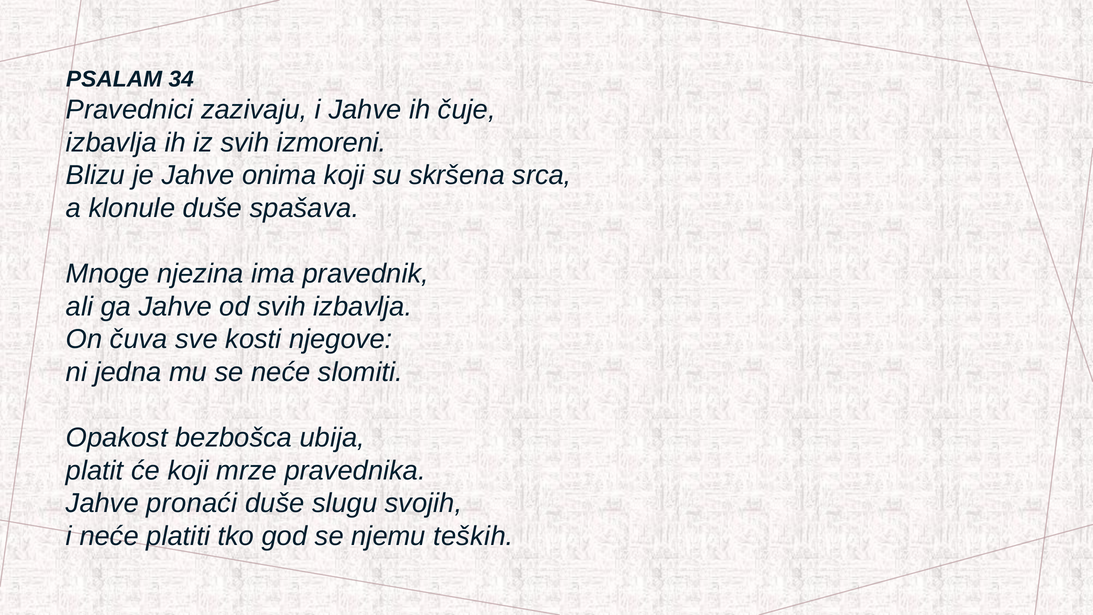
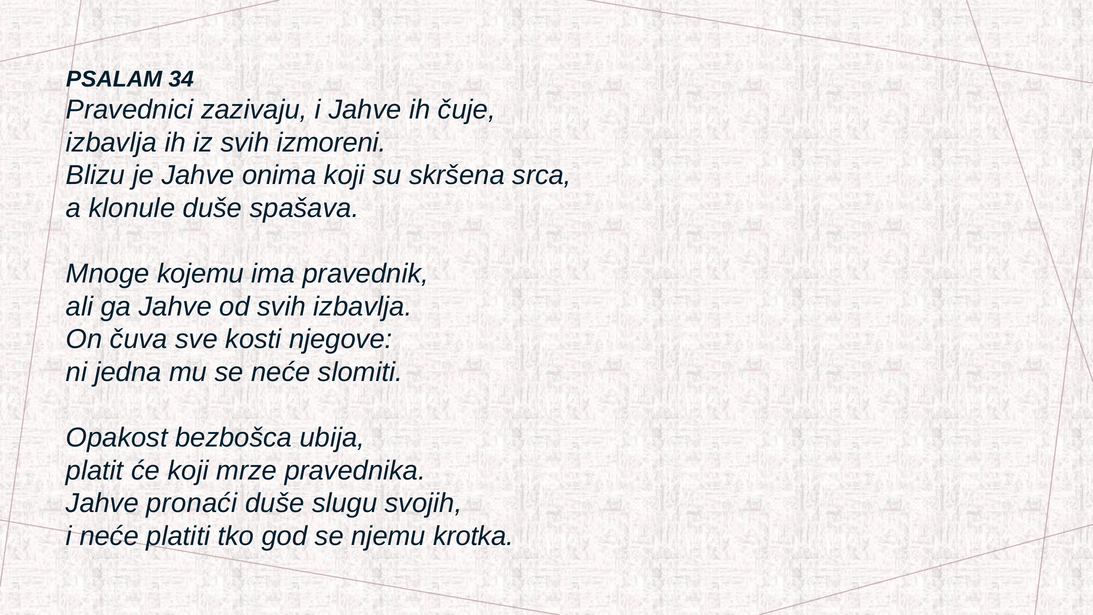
njezina: njezina -> kojemu (200, 274)
teških: teških -> krotka (474, 536)
